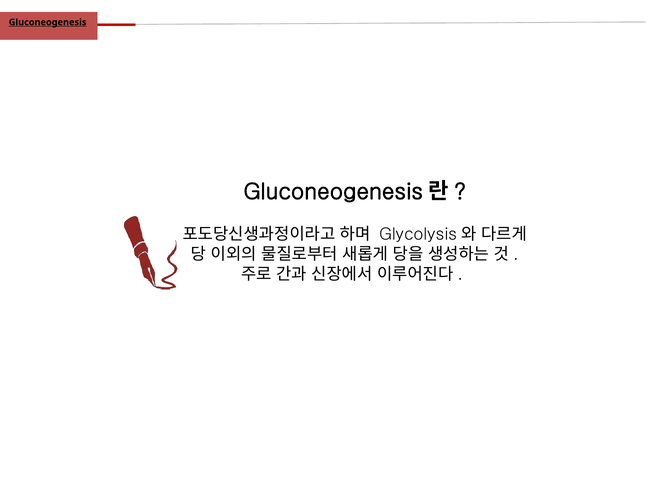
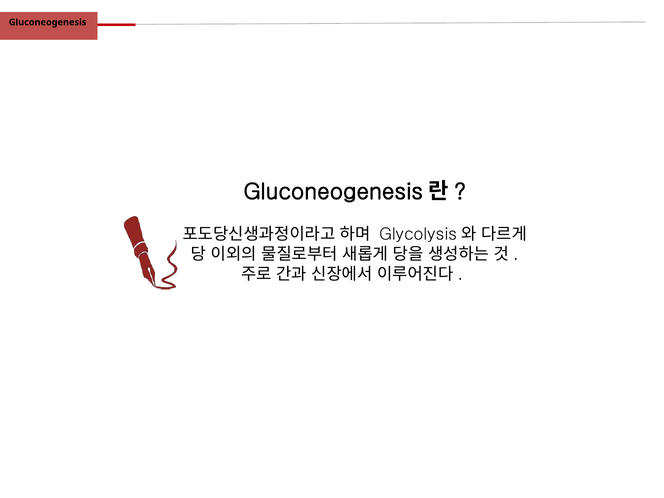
Gluconeogenesis underline: present -> none (48, 22)
